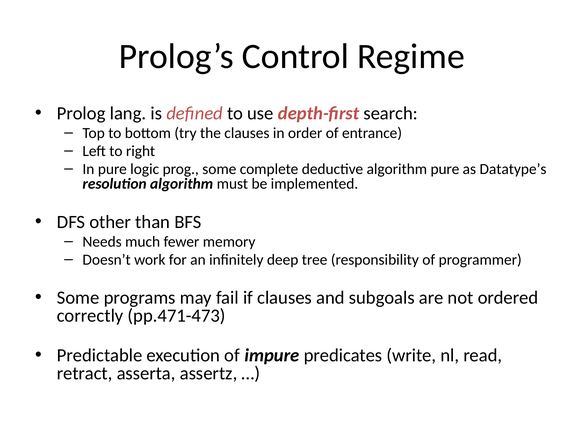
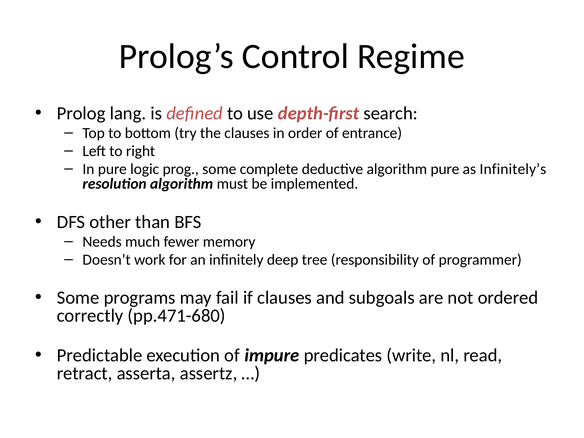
Datatype’s: Datatype’s -> Infinitely’s (513, 169)
pp.471-473: pp.471-473 -> pp.471-680 (177, 316)
